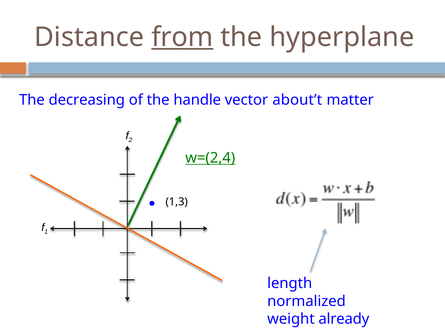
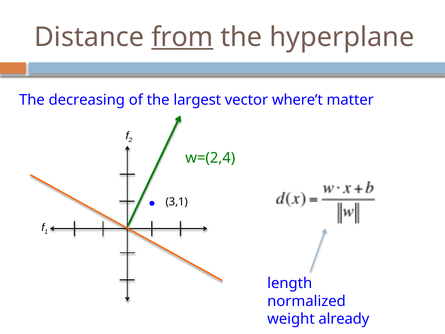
handle: handle -> largest (197, 100)
about’t: about’t -> where’t (297, 100)
w=(2,4 underline: present -> none (210, 158)
1,3: 1,3 -> 3,1 (177, 202)
